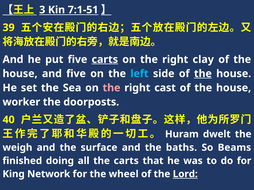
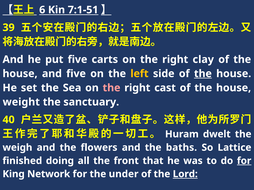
3: 3 -> 6 (42, 10)
carts underline: present -> none (105, 60)
left colour: light blue -> yellow (139, 74)
worker: worker -> weight (21, 102)
doorposts: doorposts -> sanctuary (91, 102)
surface: surface -> flowers (99, 148)
Beams: Beams -> Lattice (235, 148)
the carts: carts -> front (126, 161)
for underline: none -> present (244, 161)
wheel: wheel -> under (124, 174)
